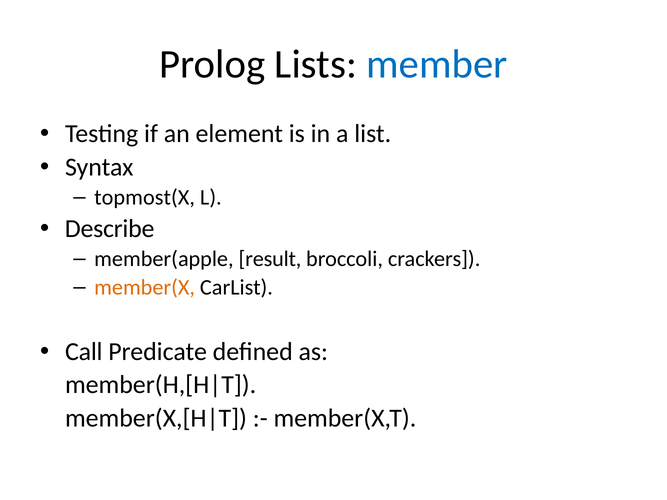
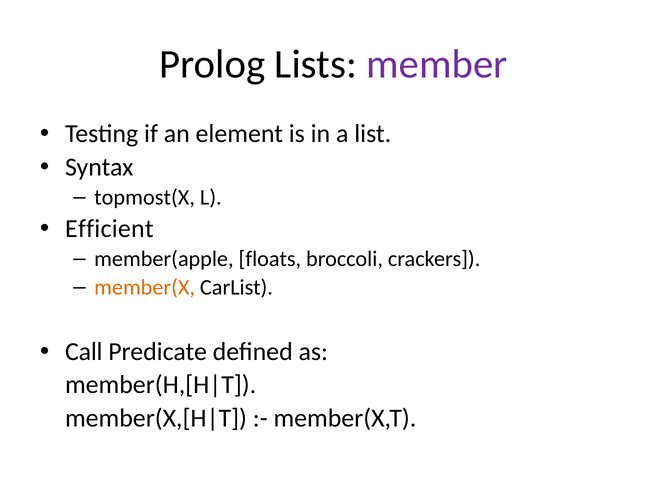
member colour: blue -> purple (437, 65)
Describe: Describe -> Efficient (109, 229)
result: result -> floats (270, 259)
